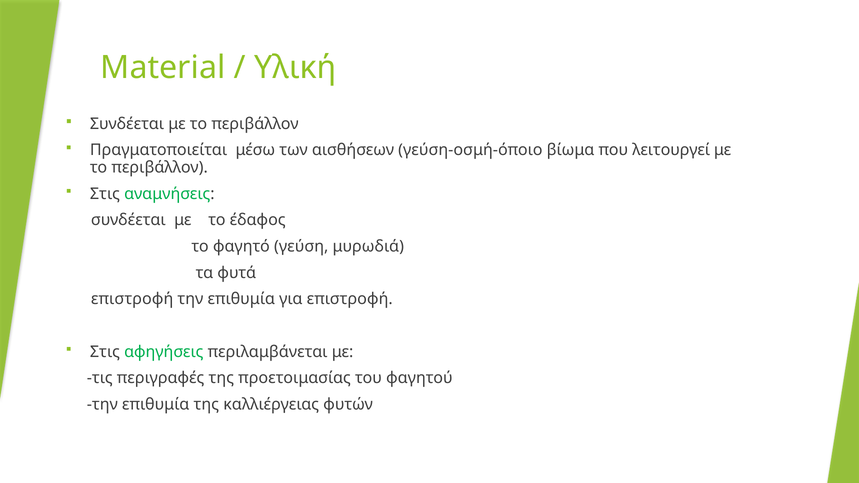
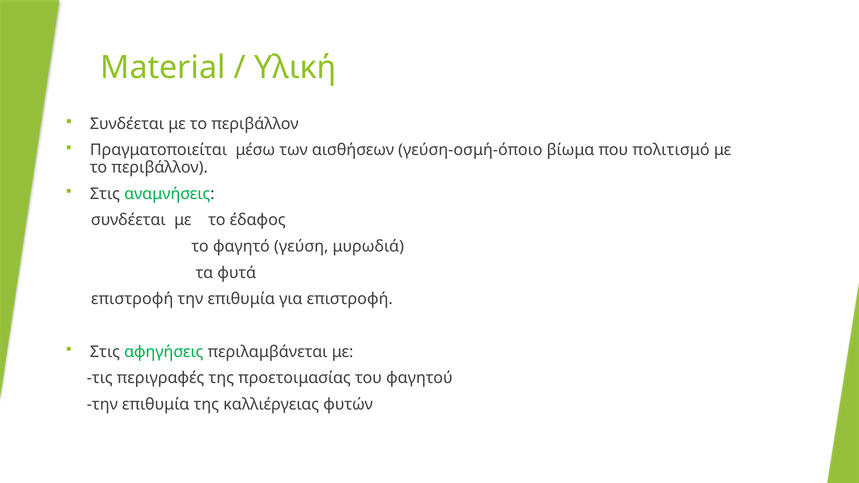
λειτουργεί: λειτουργεί -> πολιτισμό (671, 150)
